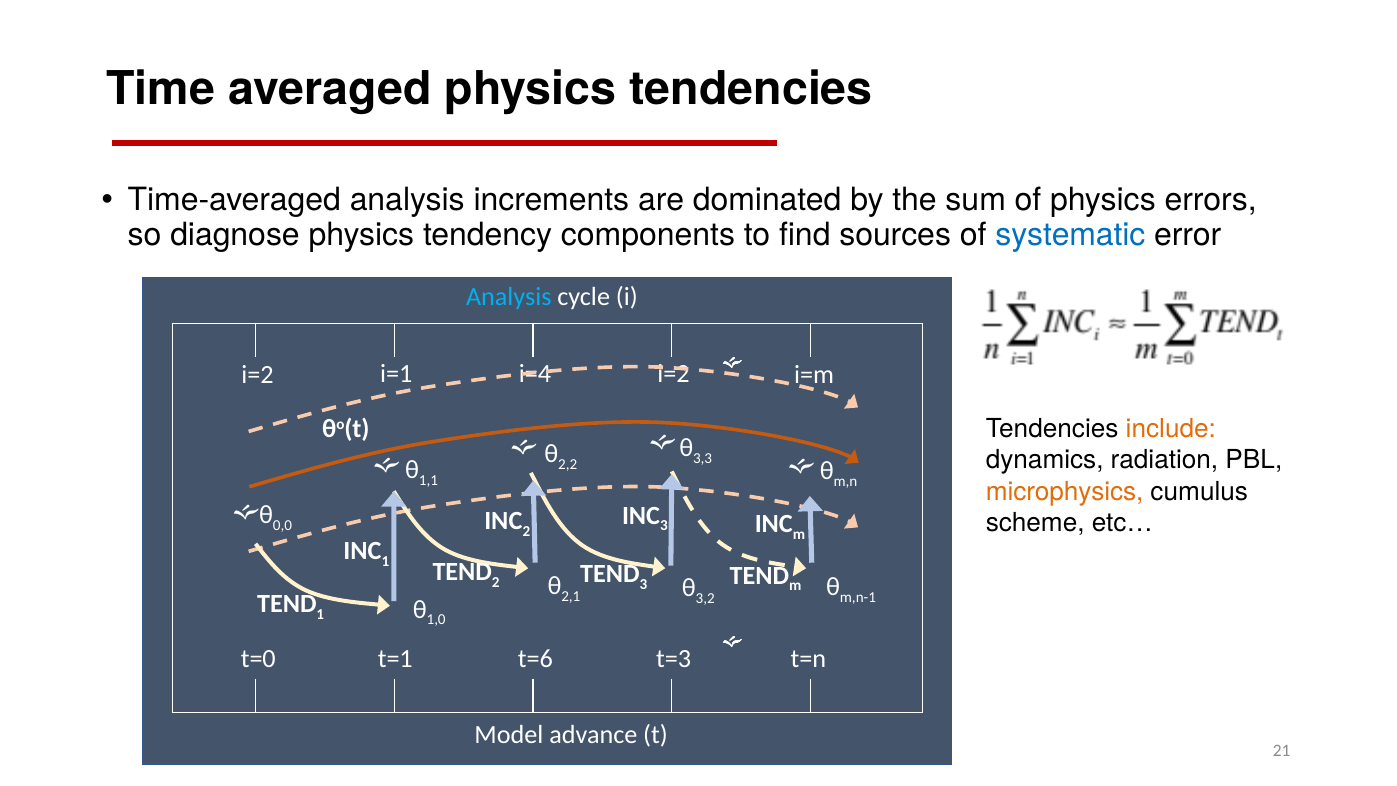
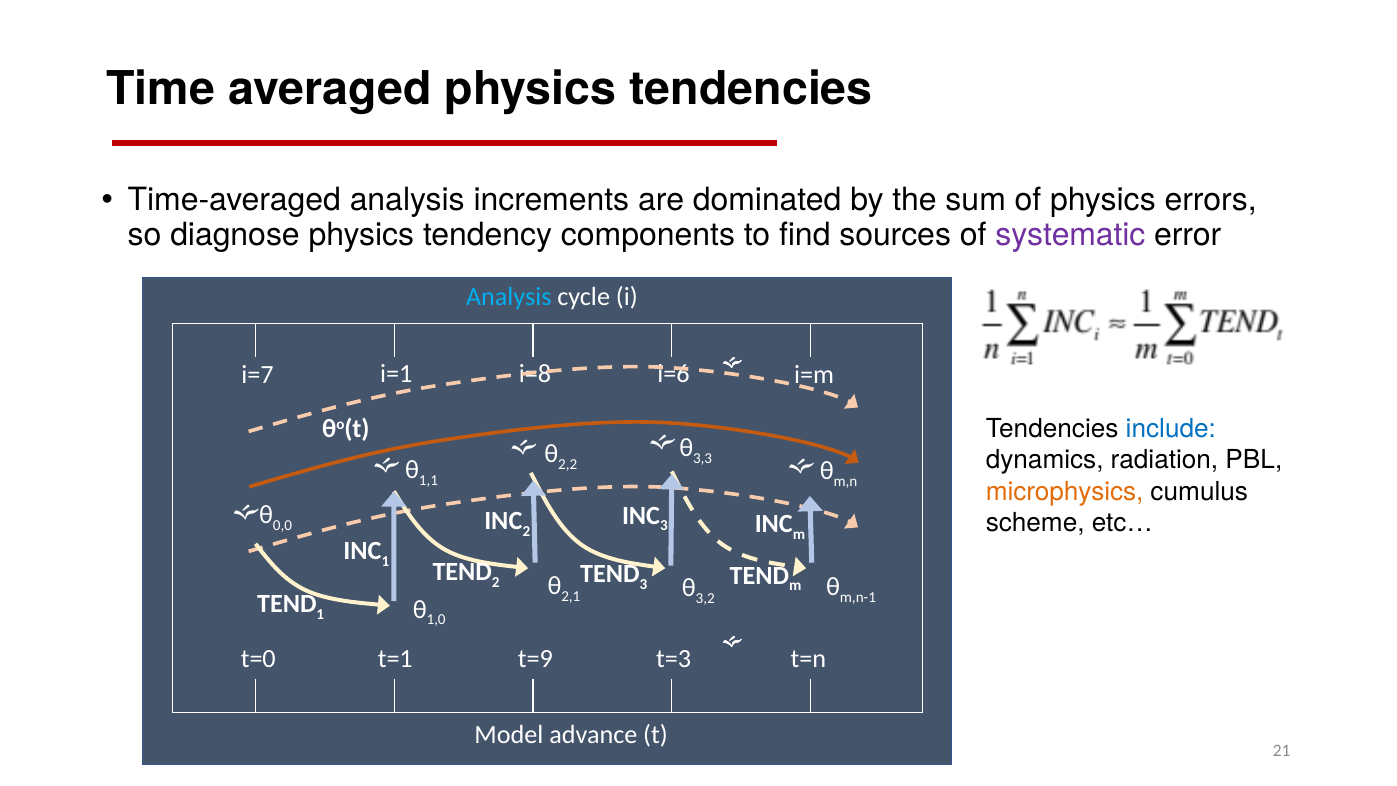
systematic colour: blue -> purple (1070, 235)
i=4: i=4 -> i=8 (535, 373)
i=2: i=2 -> i=6 (673, 373)
i=2: i=2 -> i=7 (257, 375)
include colour: orange -> blue (1171, 429)
t=6: t=6 -> t=9 (535, 659)
